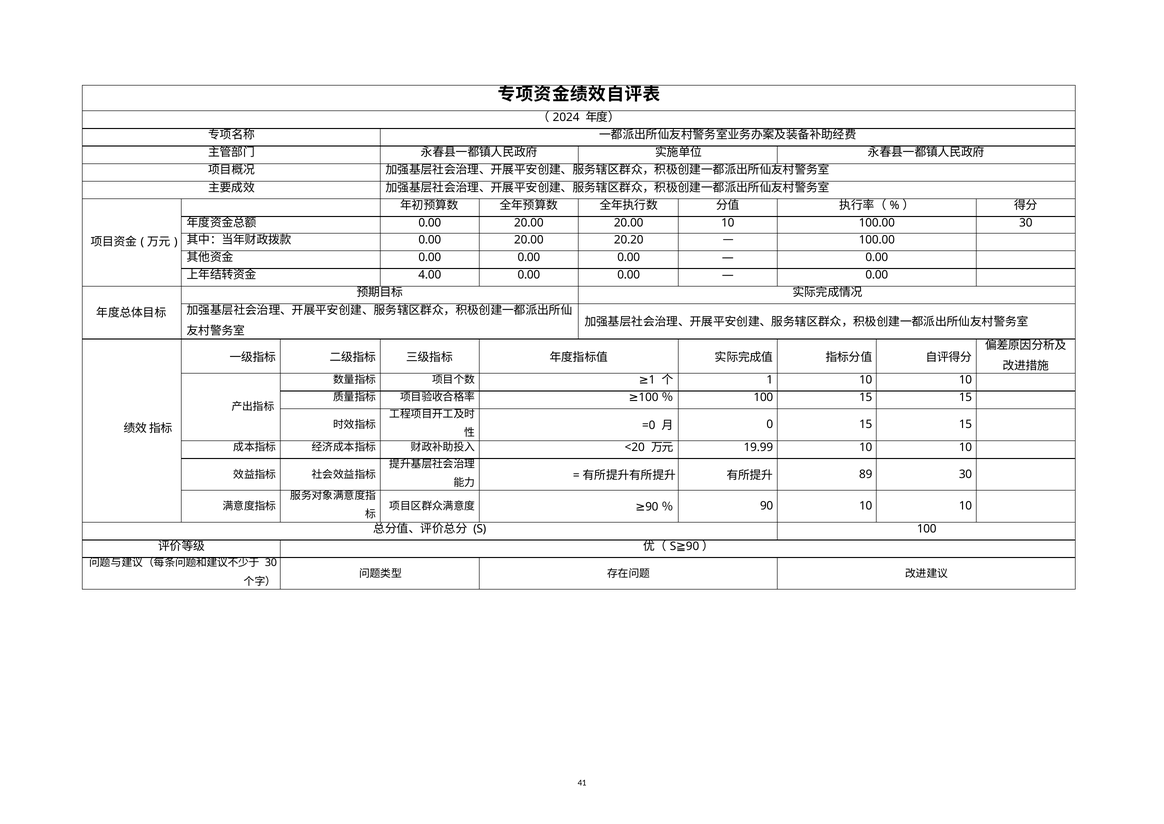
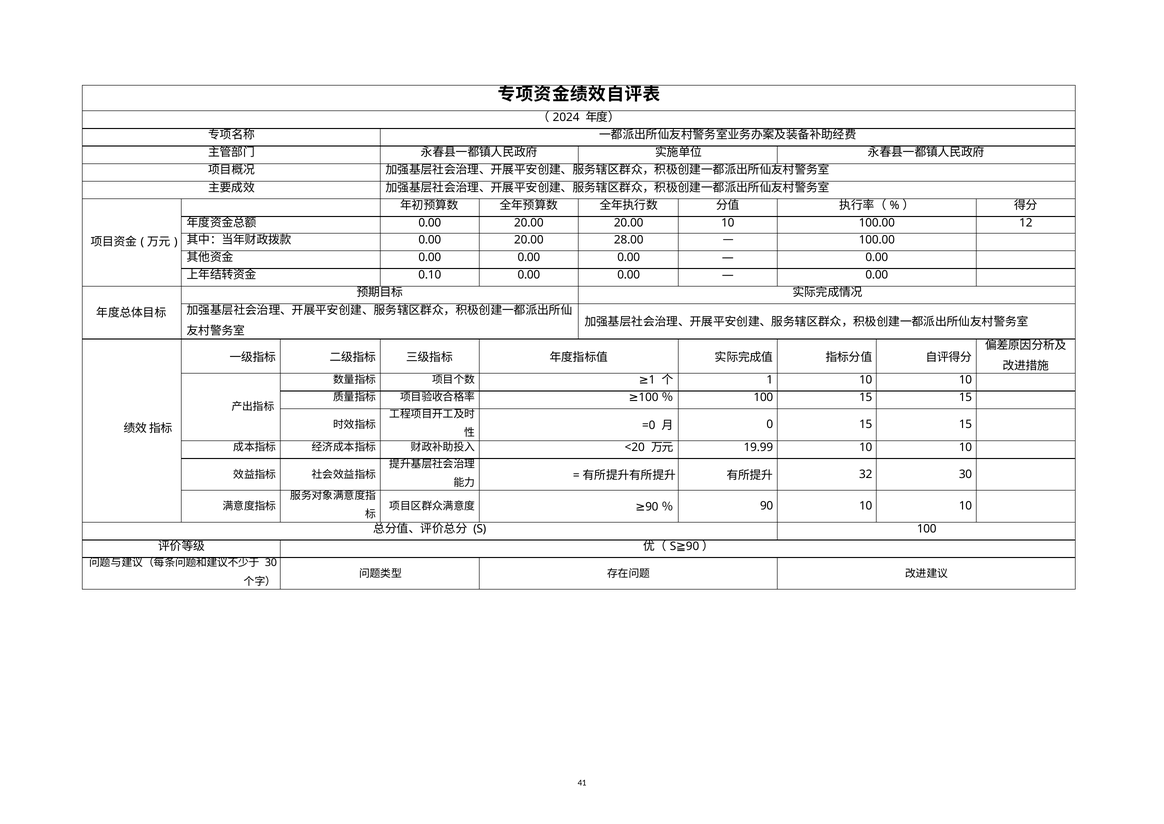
100.00 30: 30 -> 12 (1026, 223)
20.20: 20.20 -> 28.00 (629, 240)
4.00: 4.00 -> 0.10 (430, 275)
89: 89 -> 32 (866, 474)
